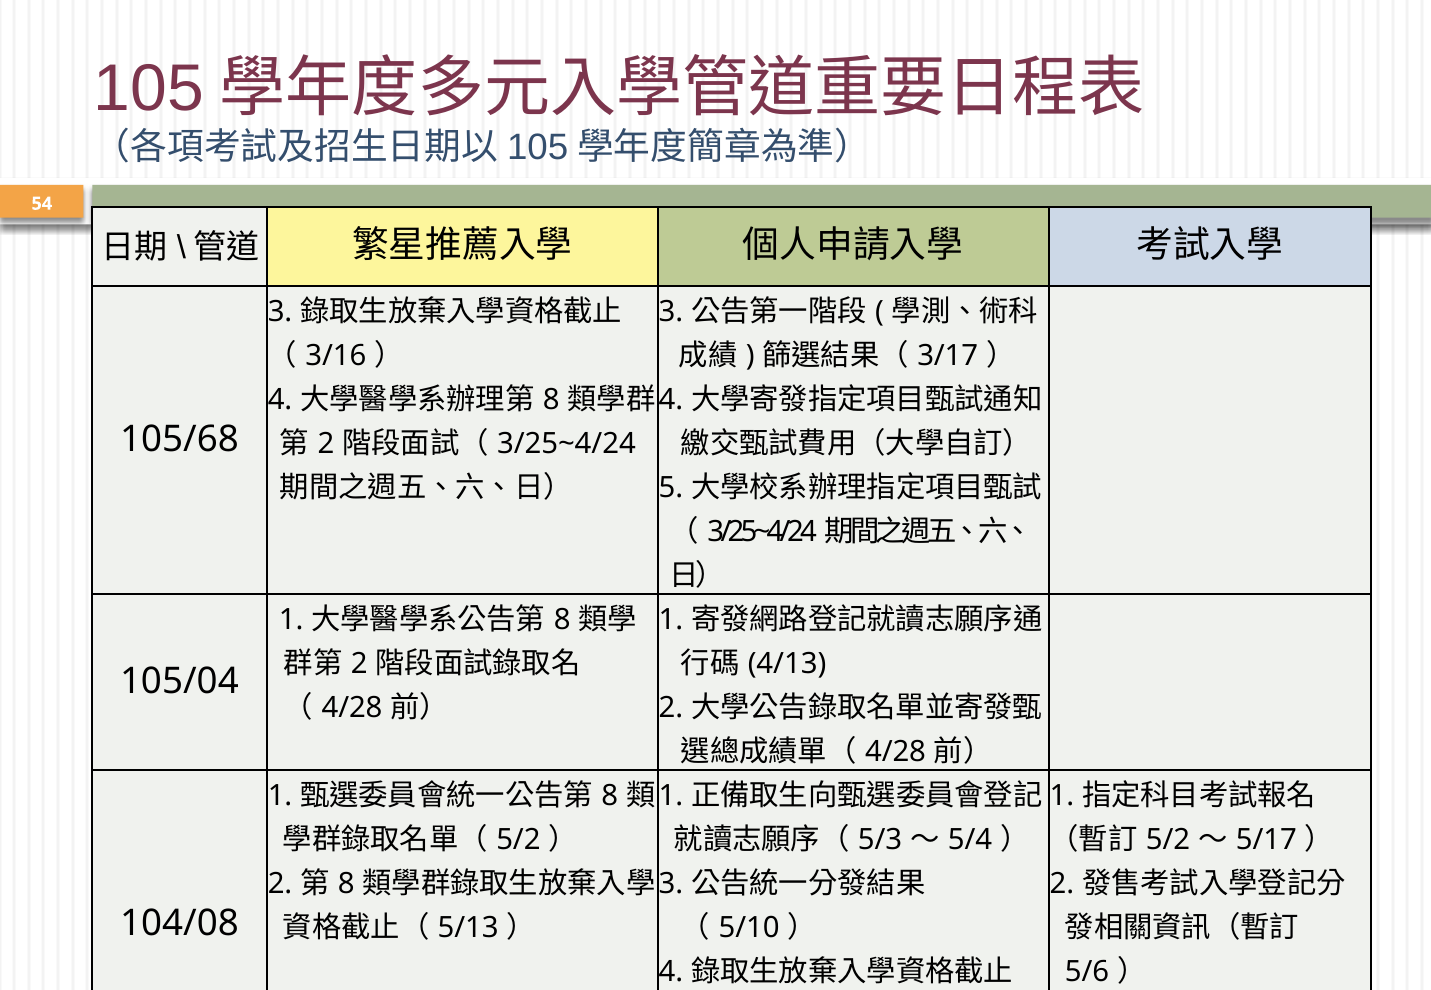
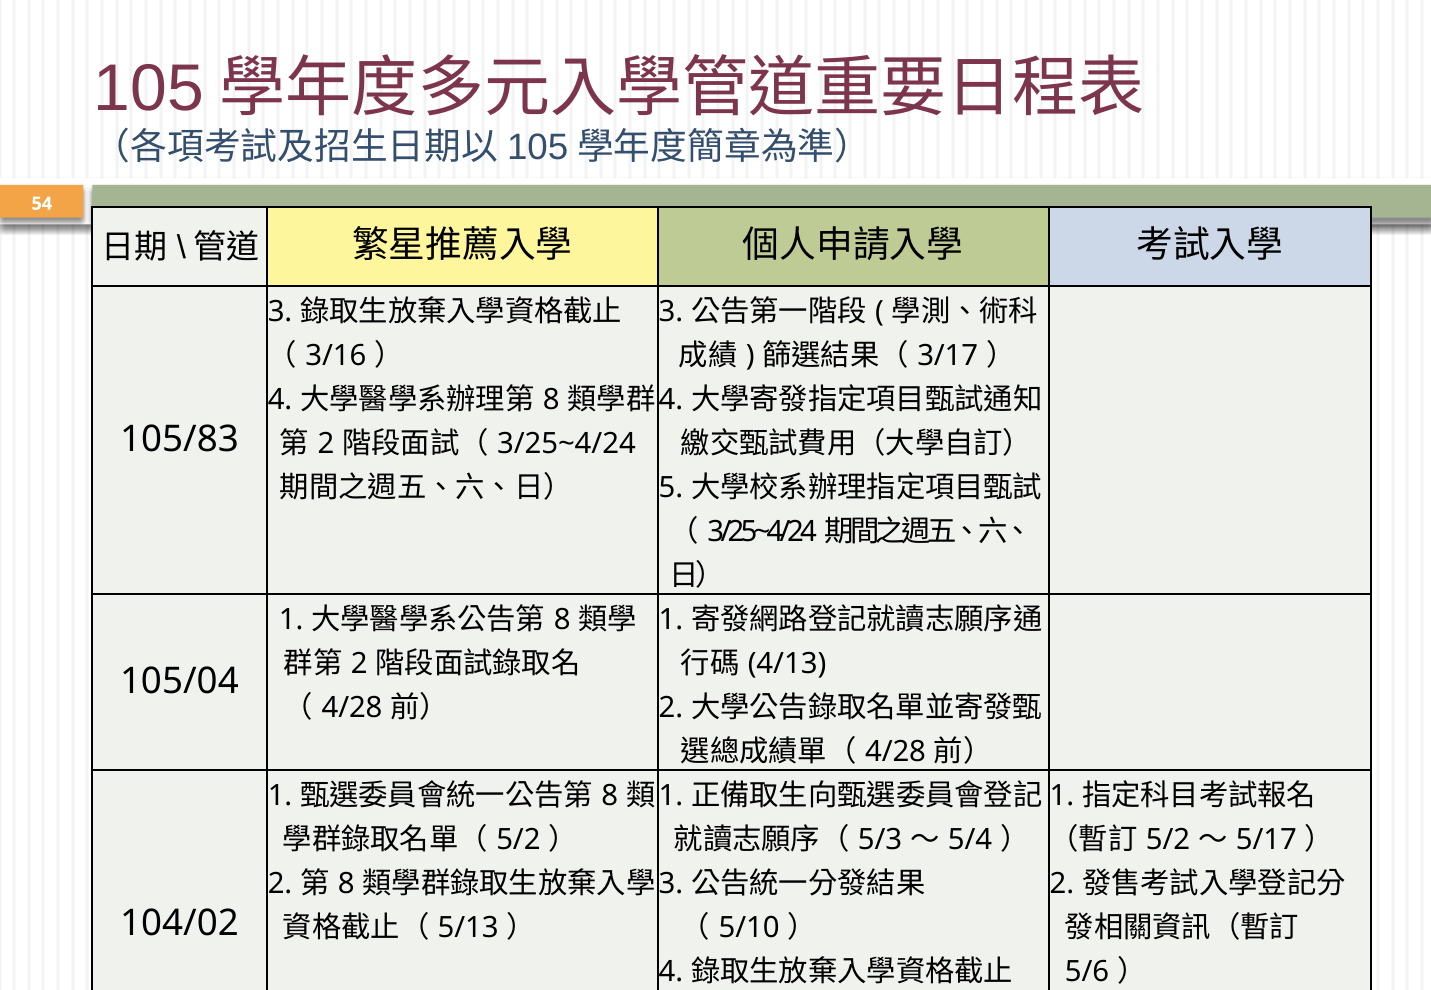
105/68: 105/68 -> 105/83 (179, 439)
104/08: 104/08 -> 104/02 (179, 924)
